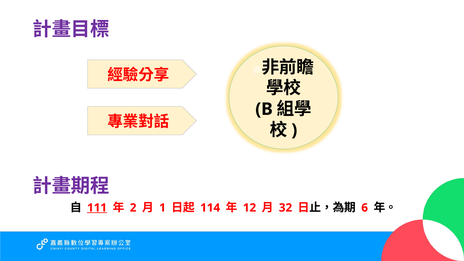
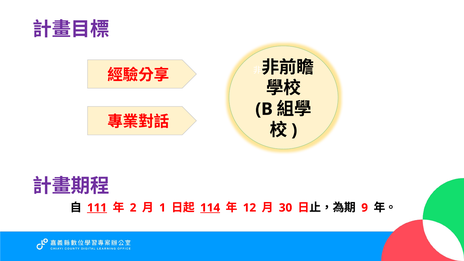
114 underline: none -> present (210, 208)
32: 32 -> 30 (286, 208)
6: 6 -> 9 (365, 208)
